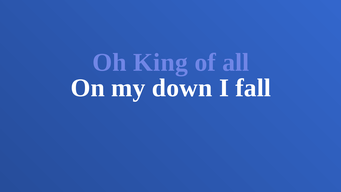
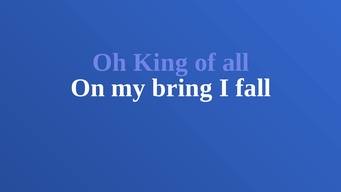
down: down -> bring (182, 88)
